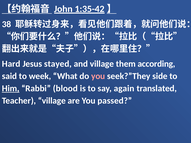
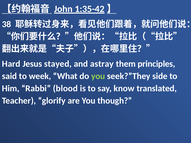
and village: village -> astray (102, 64)
according: according -> principles (156, 64)
you colour: pink -> light green (98, 76)
Him underline: present -> none (11, 89)
again: again -> know (124, 89)
Teacher village: village -> glorify (52, 101)
passed: passed -> though (115, 101)
